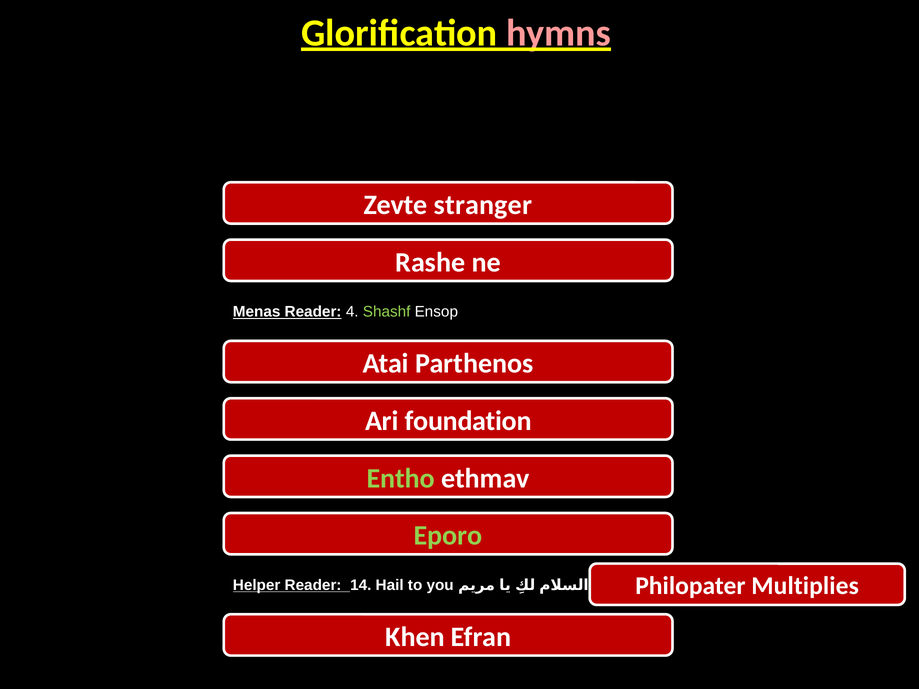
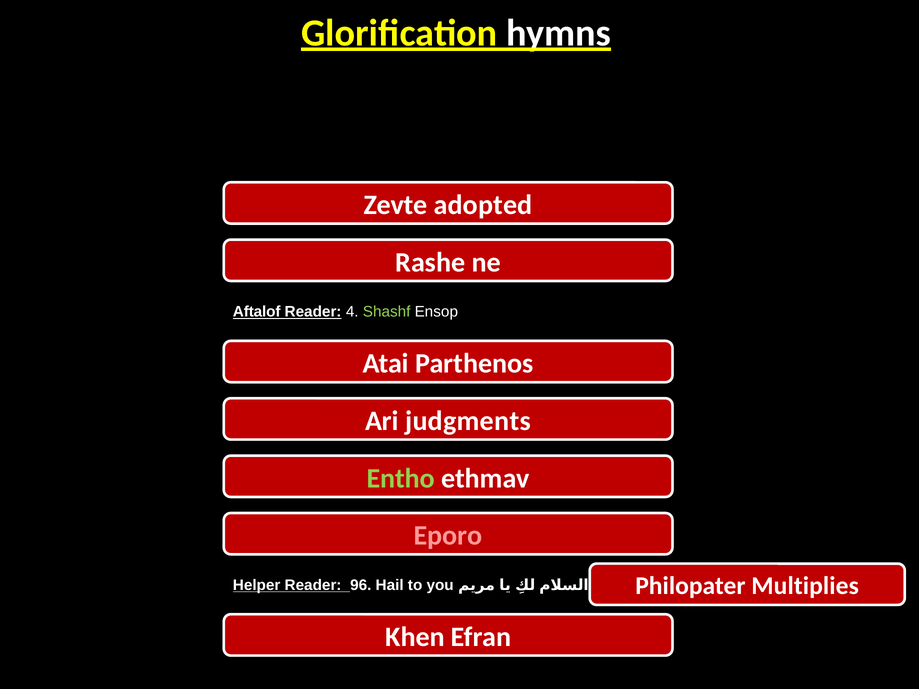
hymns colour: pink -> white (559, 33)
stranger: stranger -> adopted (483, 205)
Menas: Menas -> Aftalof (257, 312)
foundation: foundation -> judgments (468, 421)
Eporo colour: light green -> pink (448, 536)
14: 14 -> 96 (361, 585)
